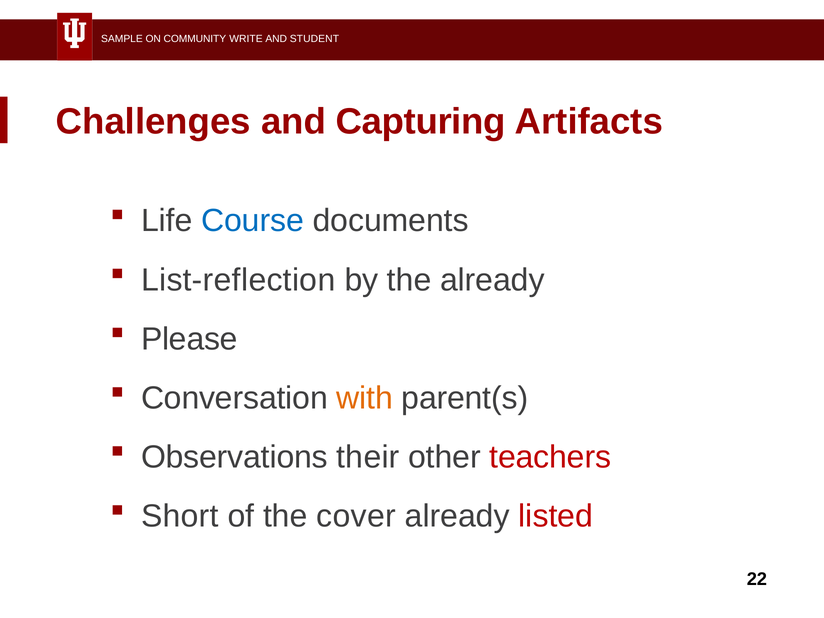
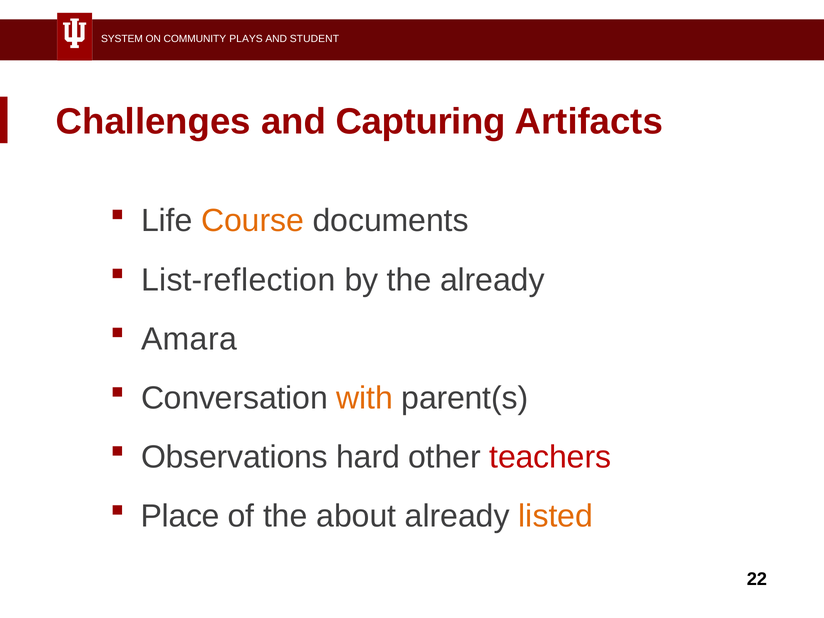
SAMPLE: SAMPLE -> SYSTEM (122, 39)
WRITE: WRITE -> PLAYS (246, 39)
Course colour: blue -> orange (253, 221)
Please: Please -> Amara (189, 339)
their: their -> hard (368, 457)
Short: Short -> Place (180, 516)
cover: cover -> about (356, 516)
listed colour: red -> orange (556, 516)
